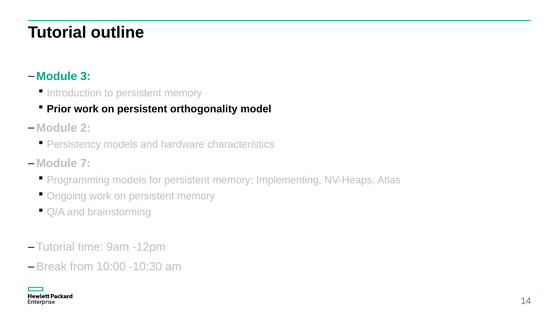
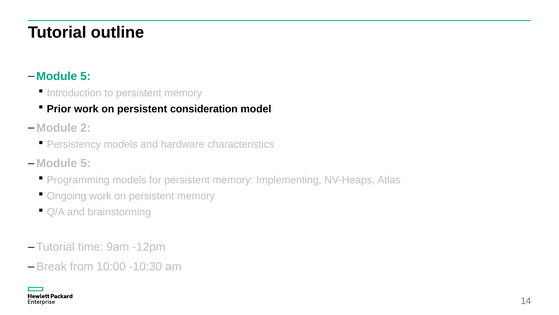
3: 3 -> 5 (85, 76)
orthogonality: orthogonality -> consideration (204, 109)
7: 7 -> 5 (85, 163)
